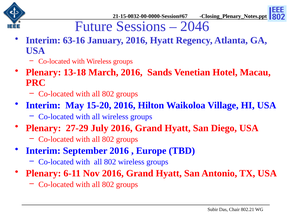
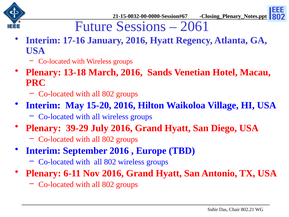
2046: 2046 -> 2061 (195, 26)
63-16: 63-16 -> 17-16 (74, 40)
27-29: 27-29 -> 39-29 (77, 128)
